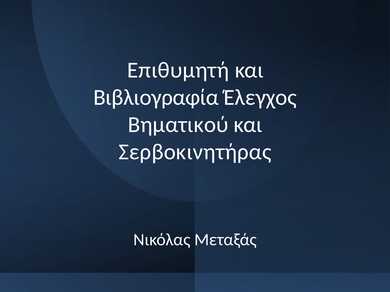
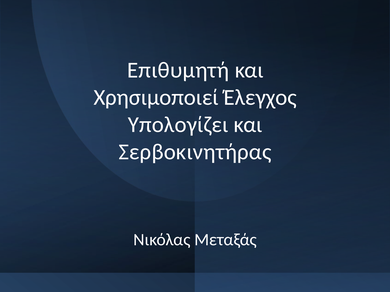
Βιβλιογραφία: Βιβλιογραφία -> Χρησιμοποιεί (156, 98)
Βηματικού: Βηματικού -> Υπολογίζει (178, 125)
